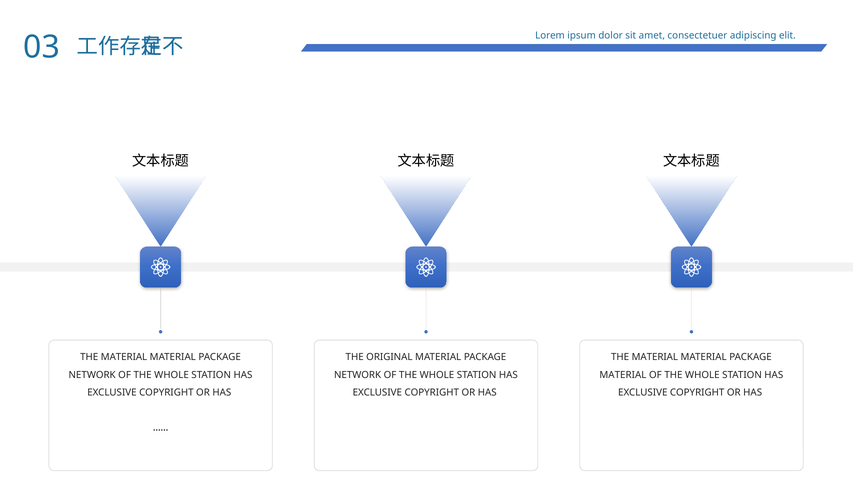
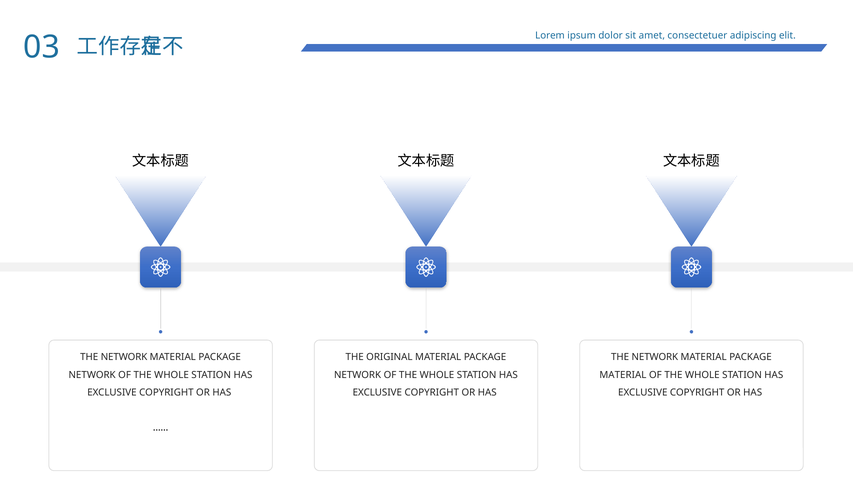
MATERIAL: MATERIAL -> NETWORK (124, 357)
MATERIAL: MATERIAL -> NETWORK (655, 357)
